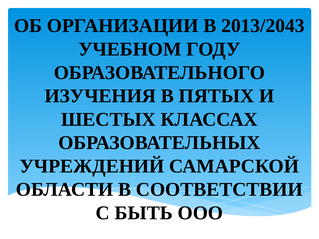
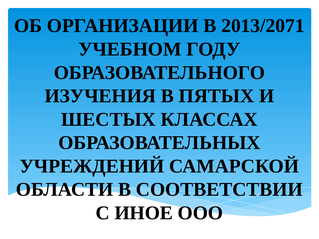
2013/2043: 2013/2043 -> 2013/2071 (263, 26)
БЫТЬ: БЫТЬ -> ИНОЕ (144, 213)
